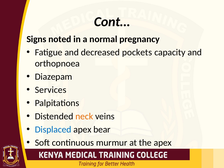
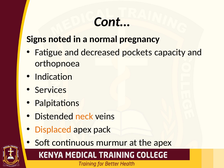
Diazepam: Diazepam -> Indication (54, 77)
Displaced colour: blue -> orange (53, 129)
bear: bear -> pack (102, 129)
